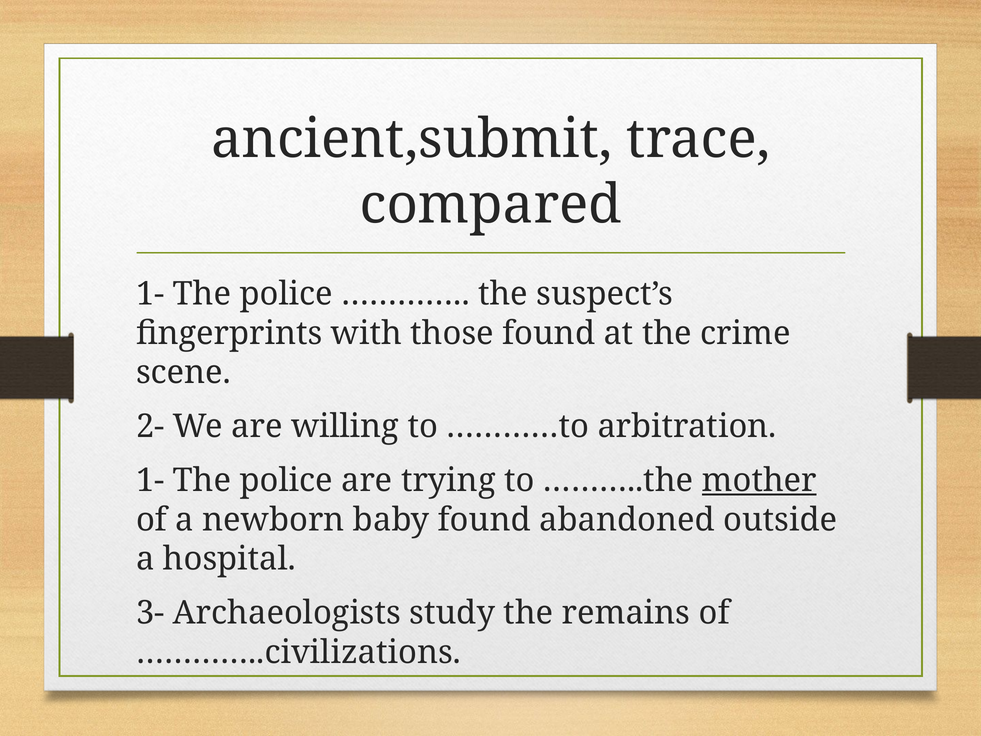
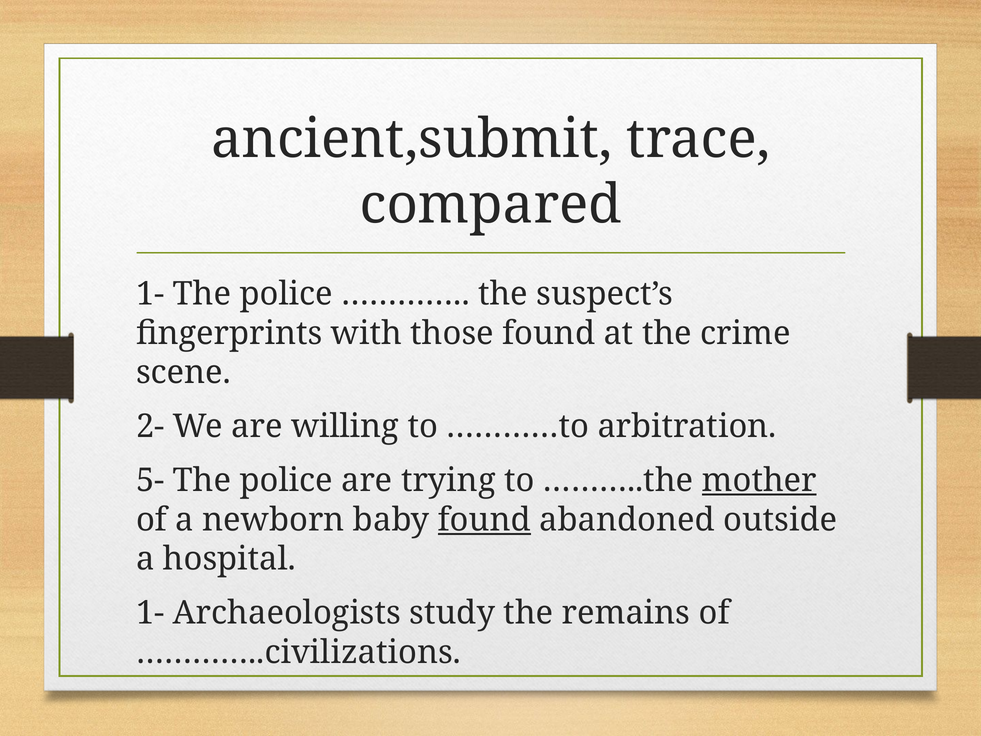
1-: 1- -> 5- (150, 480)
found underline: none -> present (484, 520)
3-: 3- -> 1- (150, 613)
